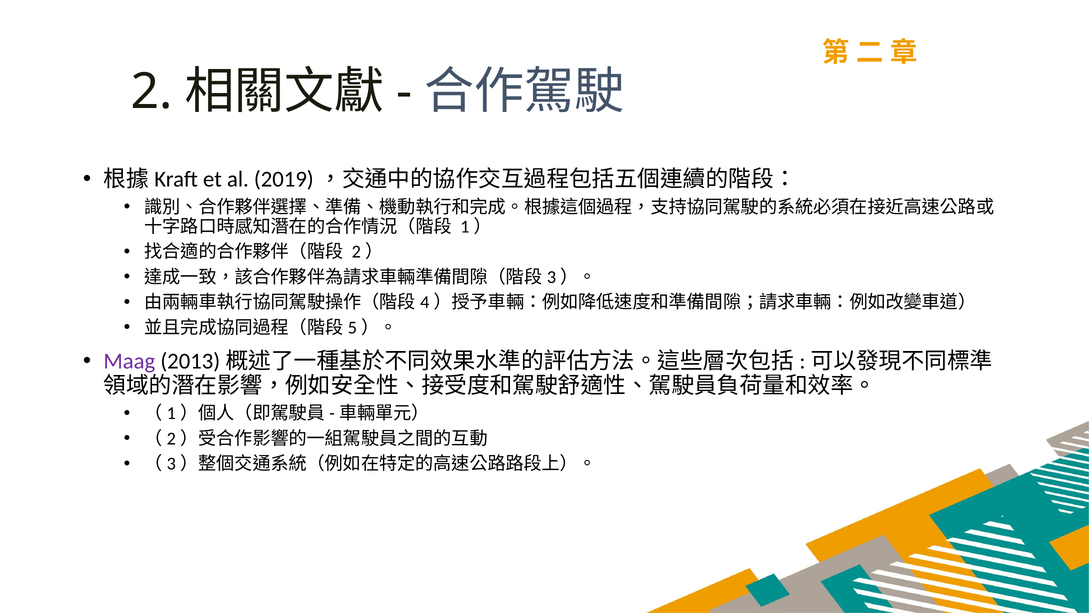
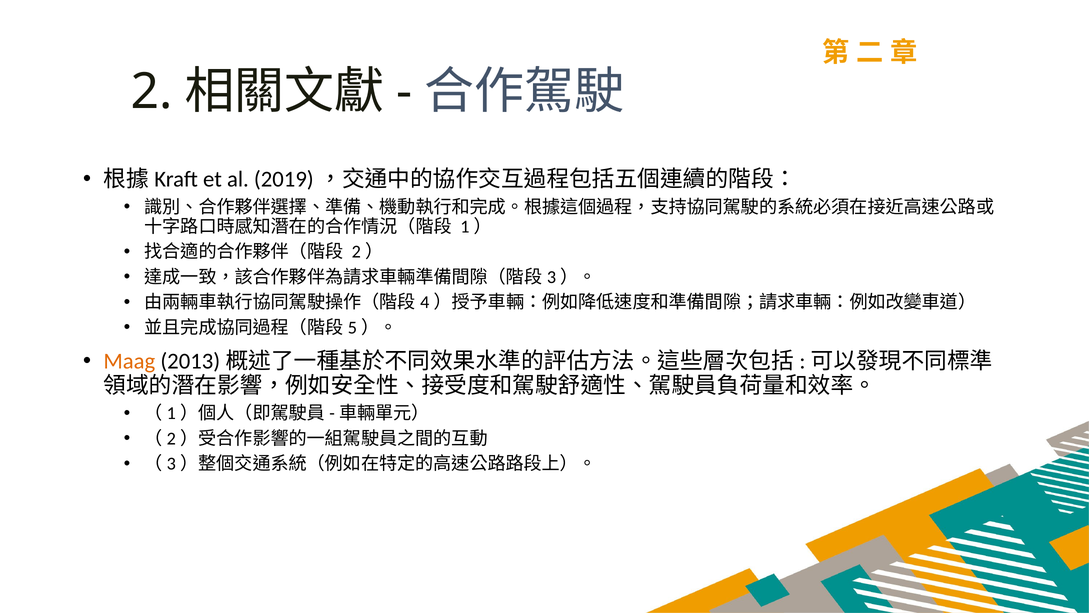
Maag colour: purple -> orange (129, 361)
